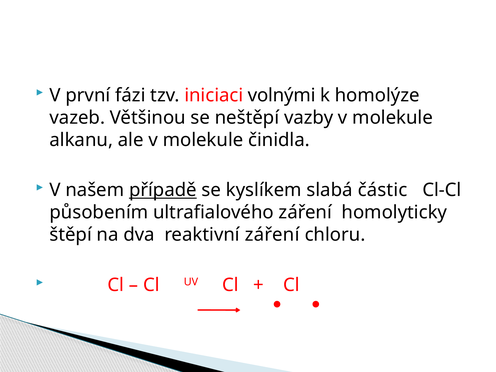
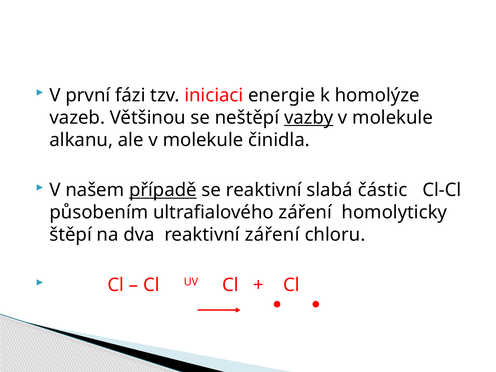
volnými: volnými -> energie (282, 95)
vazby underline: none -> present (309, 118)
se kyslíkem: kyslíkem -> reaktivní (264, 190)
